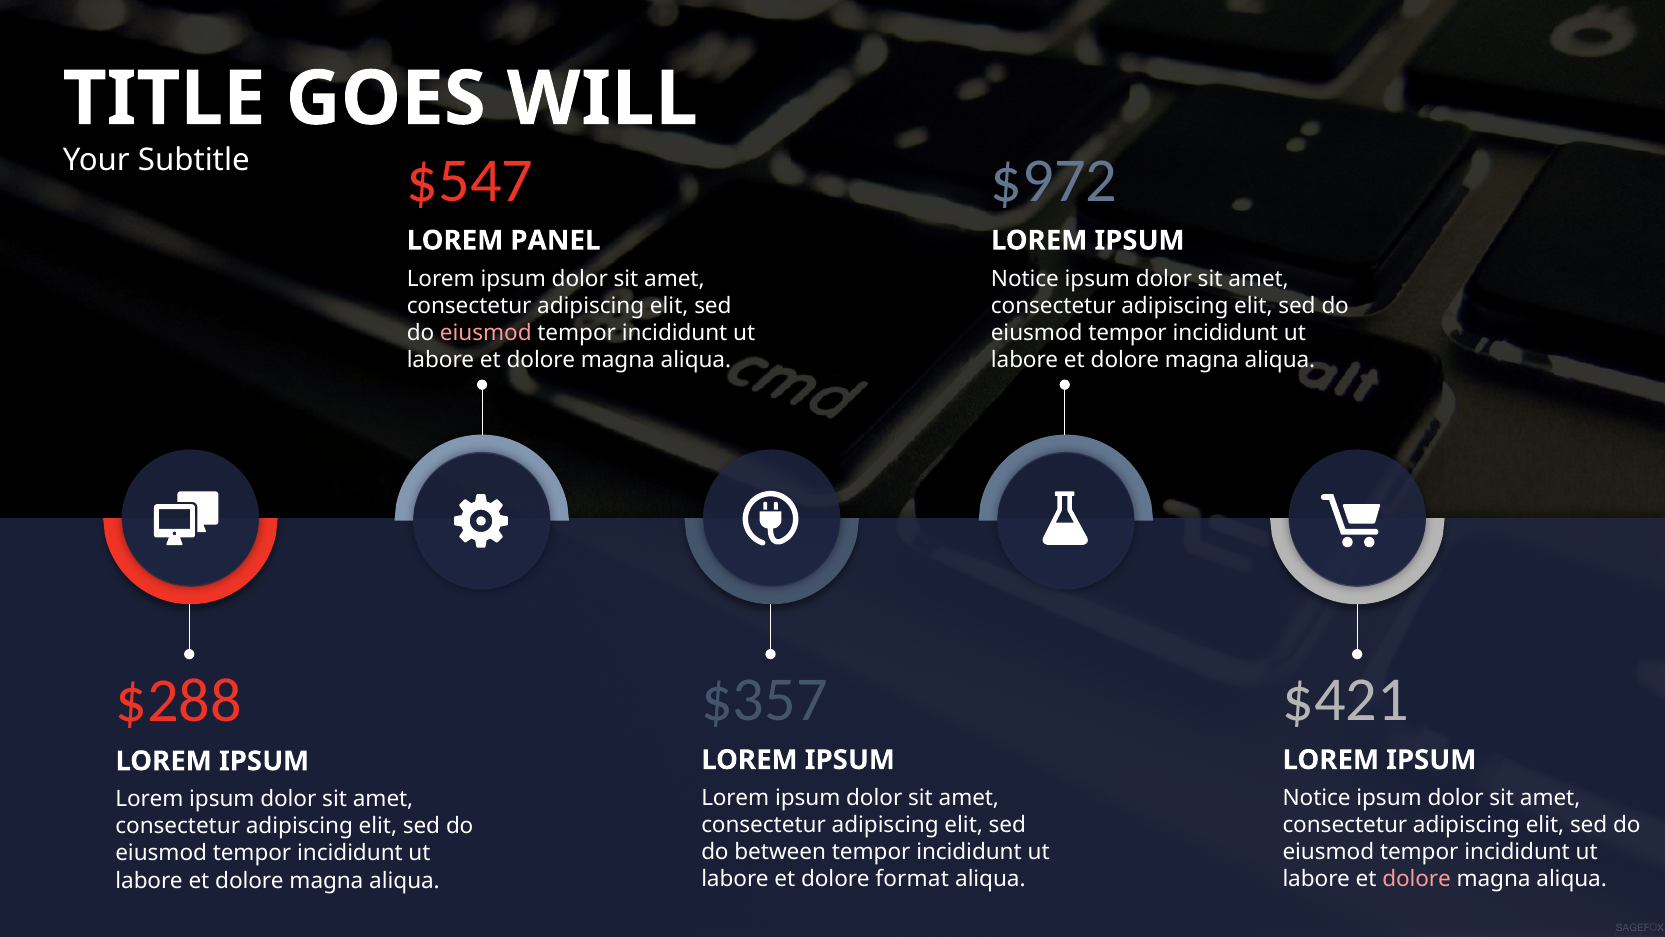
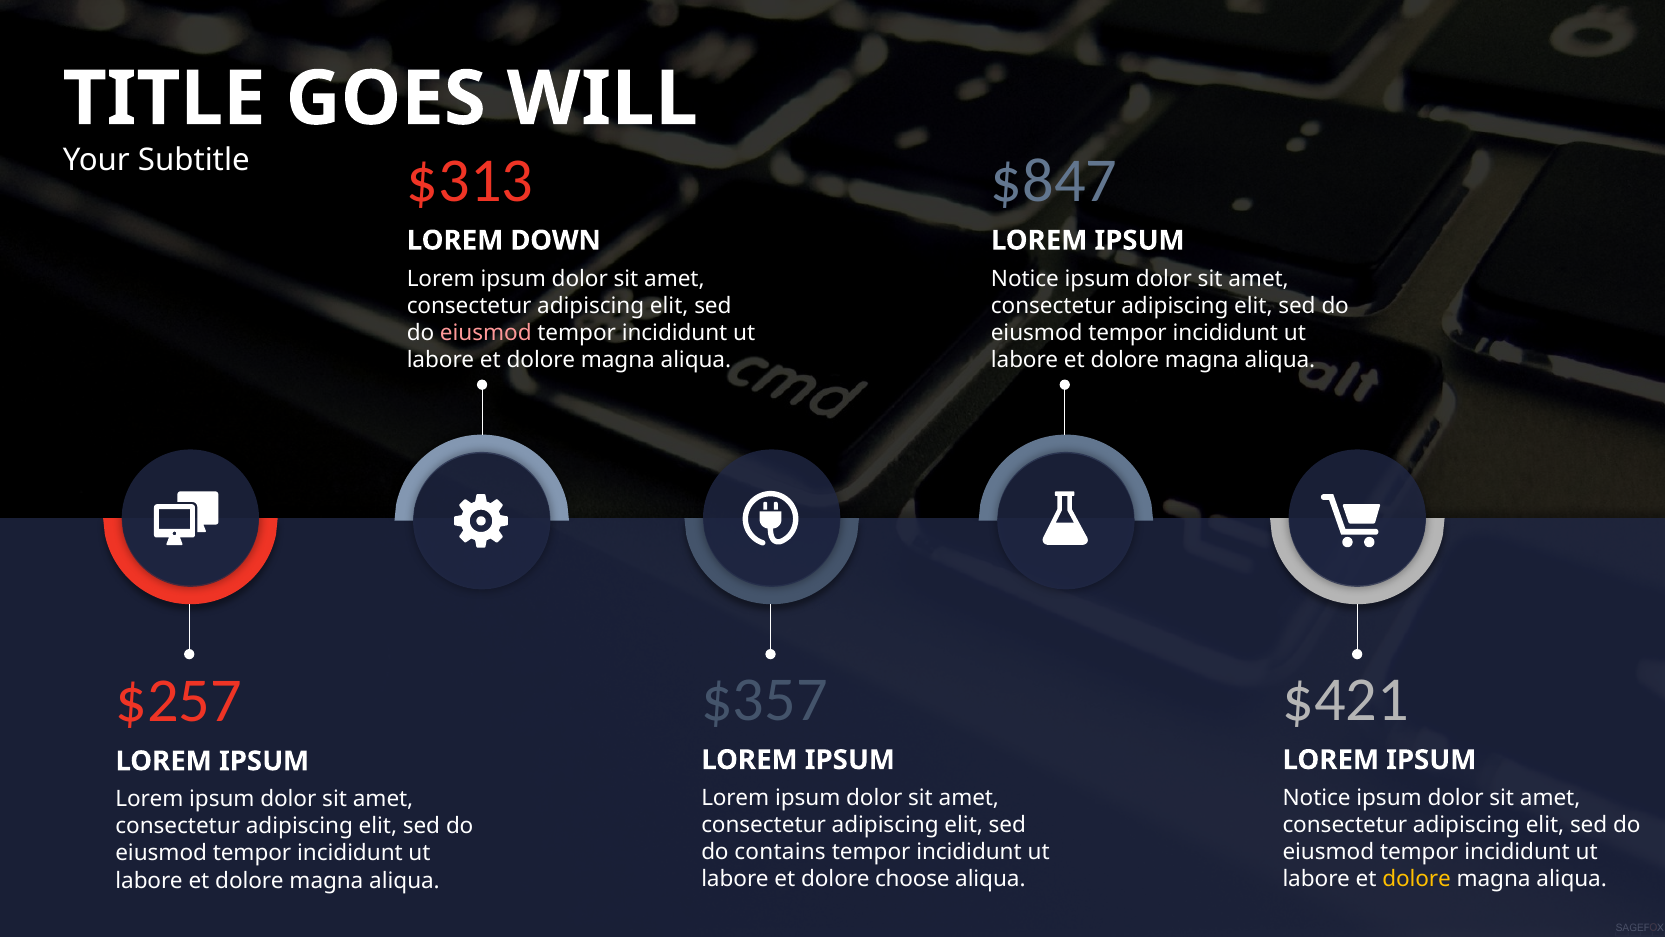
$547: $547 -> $313 (470, 180)
$972: $972 -> $847 (1054, 180)
PANEL: PANEL -> DOWN (556, 240)
$288: $288 -> $257 (179, 701)
between: between -> contains (780, 852)
format: format -> choose (912, 879)
dolore colour: pink -> yellow (1417, 879)
